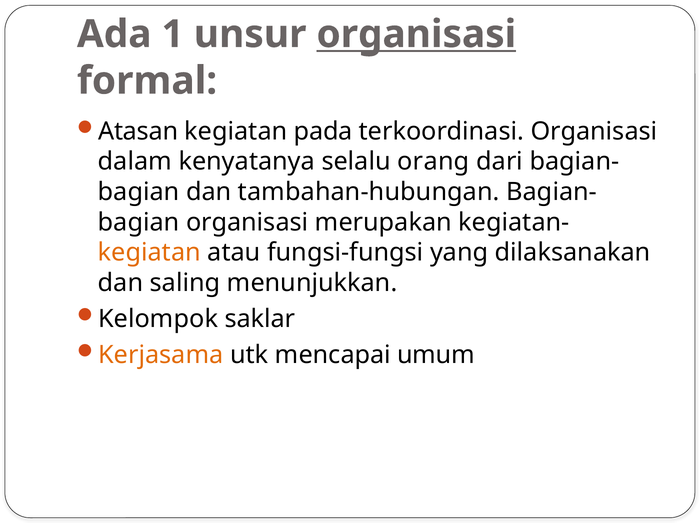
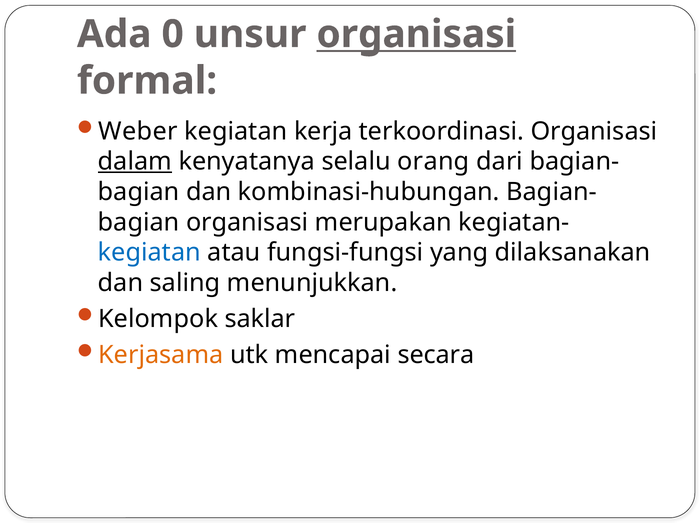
1: 1 -> 0 (173, 34)
Atasan: Atasan -> Weber (138, 131)
pada: pada -> kerja (323, 131)
dalam underline: none -> present (135, 162)
tambahan-hubungan: tambahan-hubungan -> kombinasi-hubungan (369, 192)
kegiatan colour: orange -> blue (149, 252)
umum: umum -> secara (436, 355)
